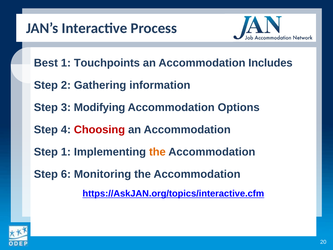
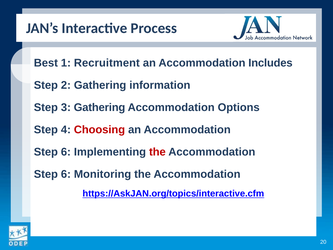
Touchpoints: Touchpoints -> Recruitment (107, 63)
3 Modifying: Modifying -> Gathering (100, 107)
1: 1 -> 6 (66, 152)
the colour: orange -> red (157, 152)
